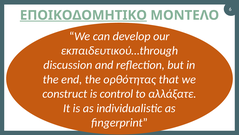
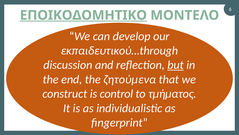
but underline: none -> present (176, 65)
ορθότητας: ορθότητας -> ζητούμενα (130, 79)
αλλάξατε: αλλάξατε -> τμήματος (172, 93)
